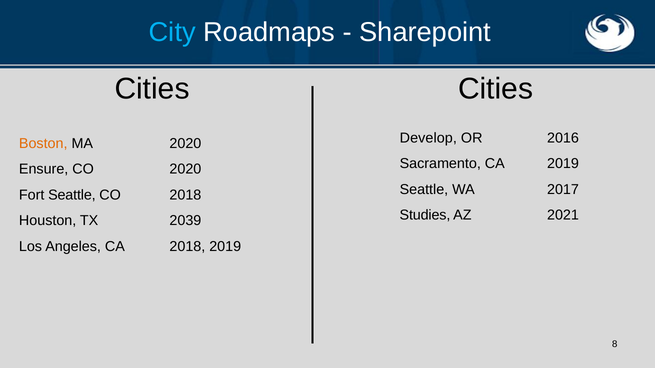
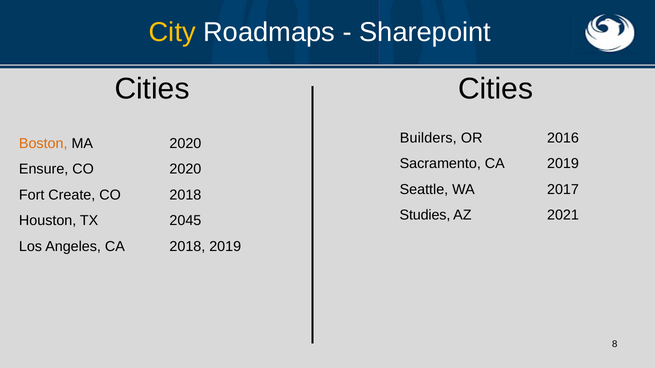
City colour: light blue -> yellow (172, 33)
Develop: Develop -> Builders (428, 138)
Fort Seattle: Seattle -> Create (72, 195)
2039: 2039 -> 2045 (185, 221)
